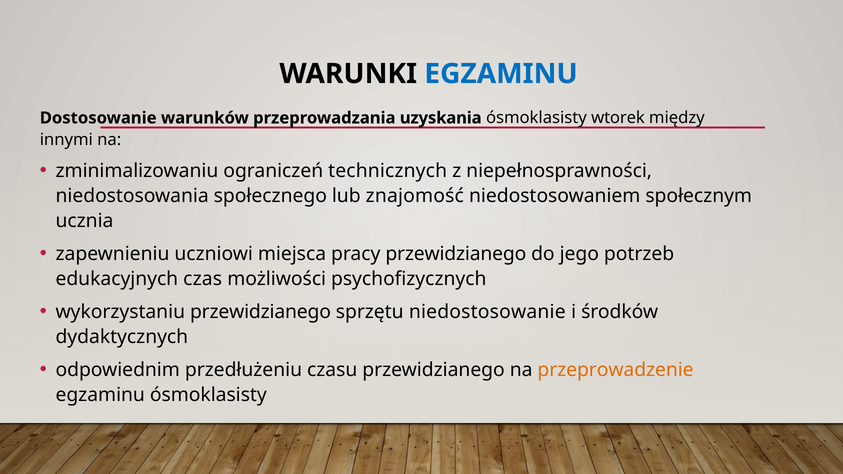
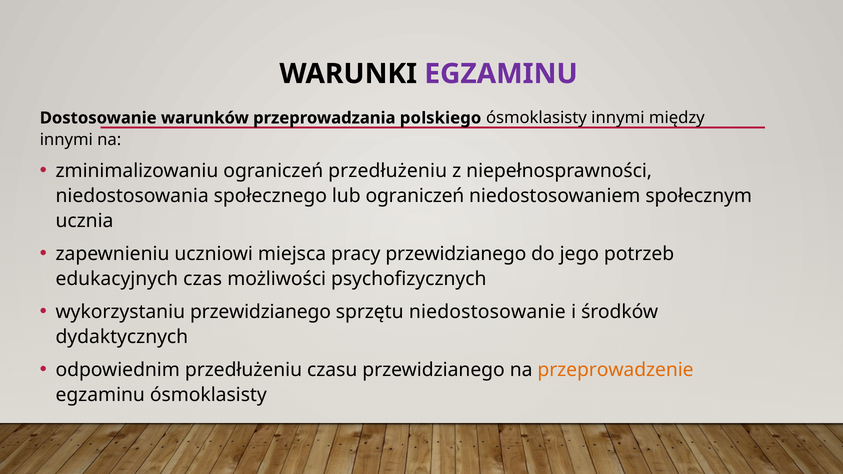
EGZAMINU colour: blue -> purple (501, 74)
uzyskania: uzyskania -> polskiego (441, 118)
ósmoklasisty wtorek: wtorek -> innymi (618, 118)
ograniczeń technicznych: technicznych -> przedłużeniu (388, 171)
lub znajomość: znajomość -> ograniczeń (415, 196)
